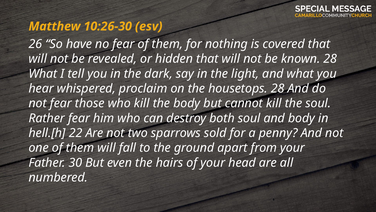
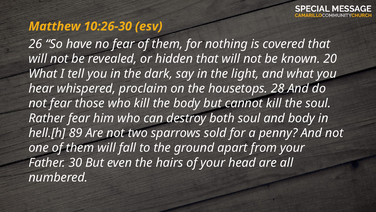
known 28: 28 -> 20 (330, 59)
22: 22 -> 89 (76, 133)
